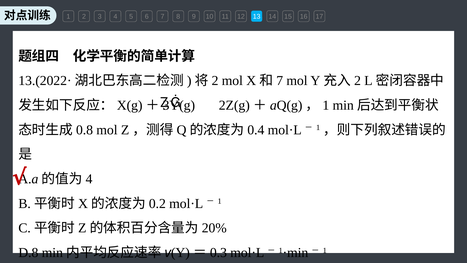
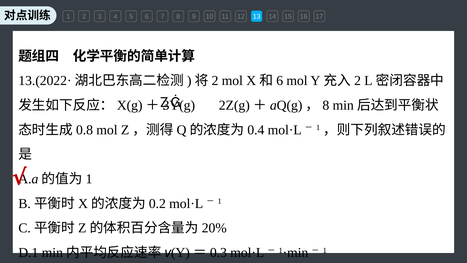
7: 7 -> 6 (280, 81)
1: 1 -> 8 (326, 105)
4: 4 -> 1 (89, 179)
D.8: D.8 -> D.1 (28, 252)
